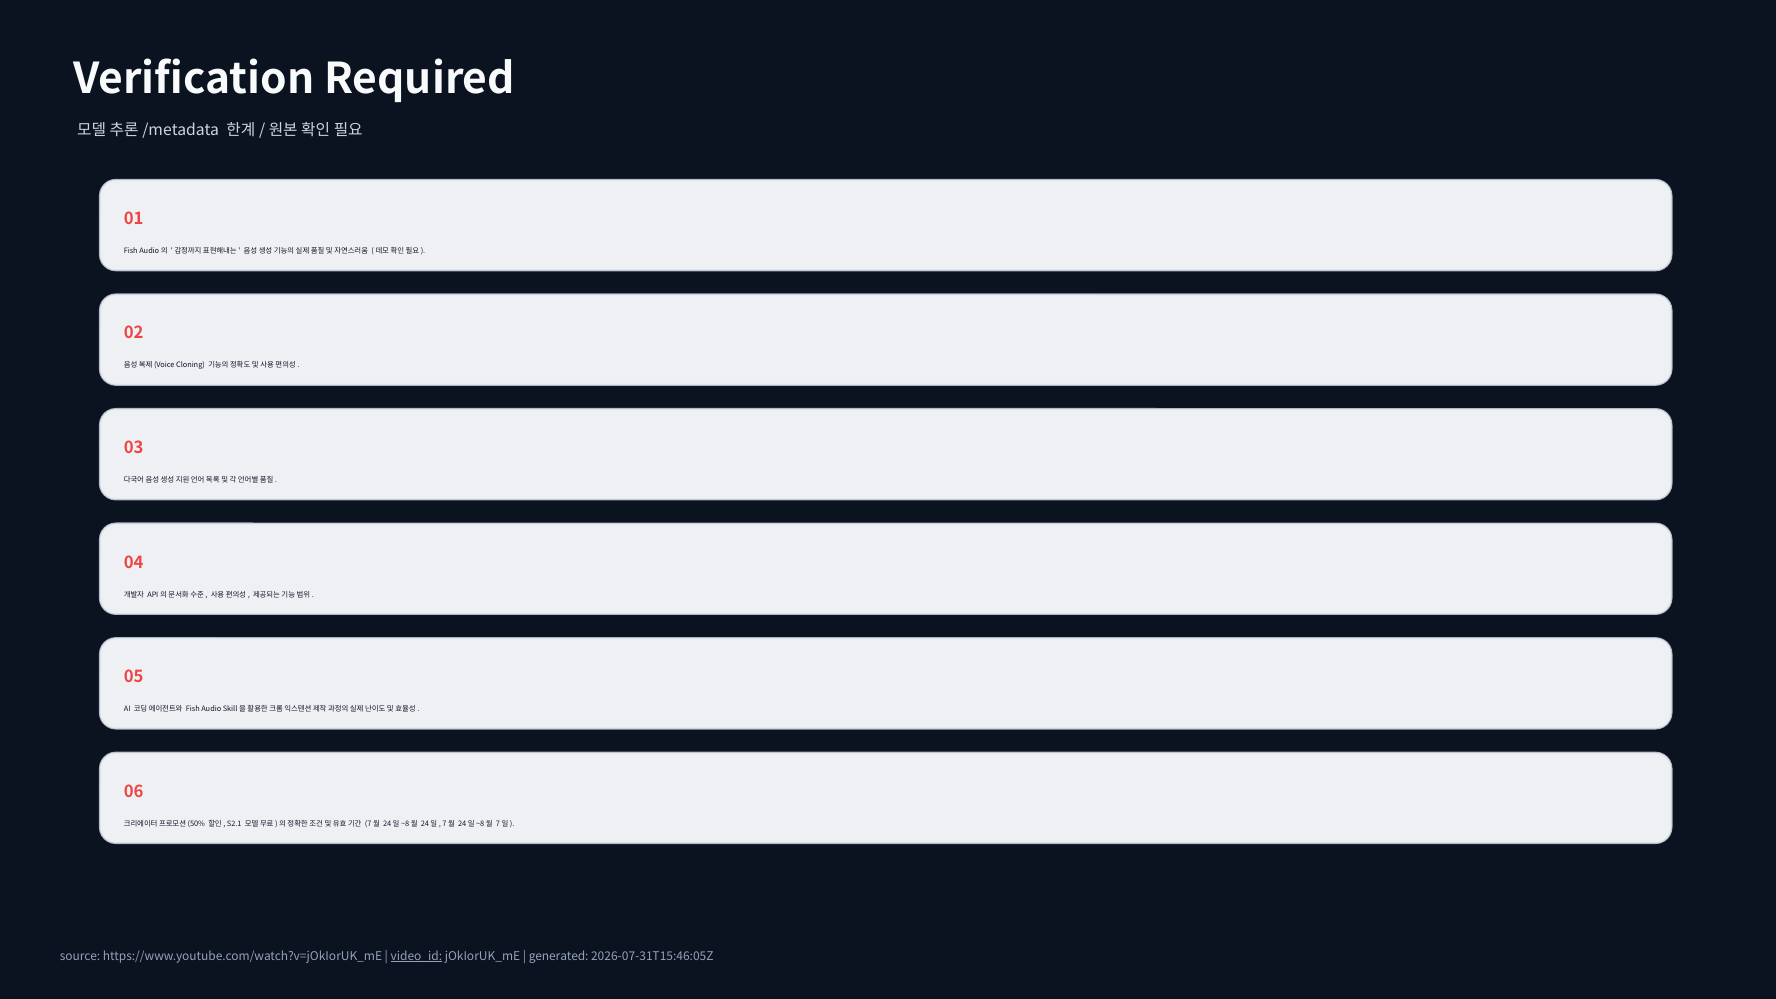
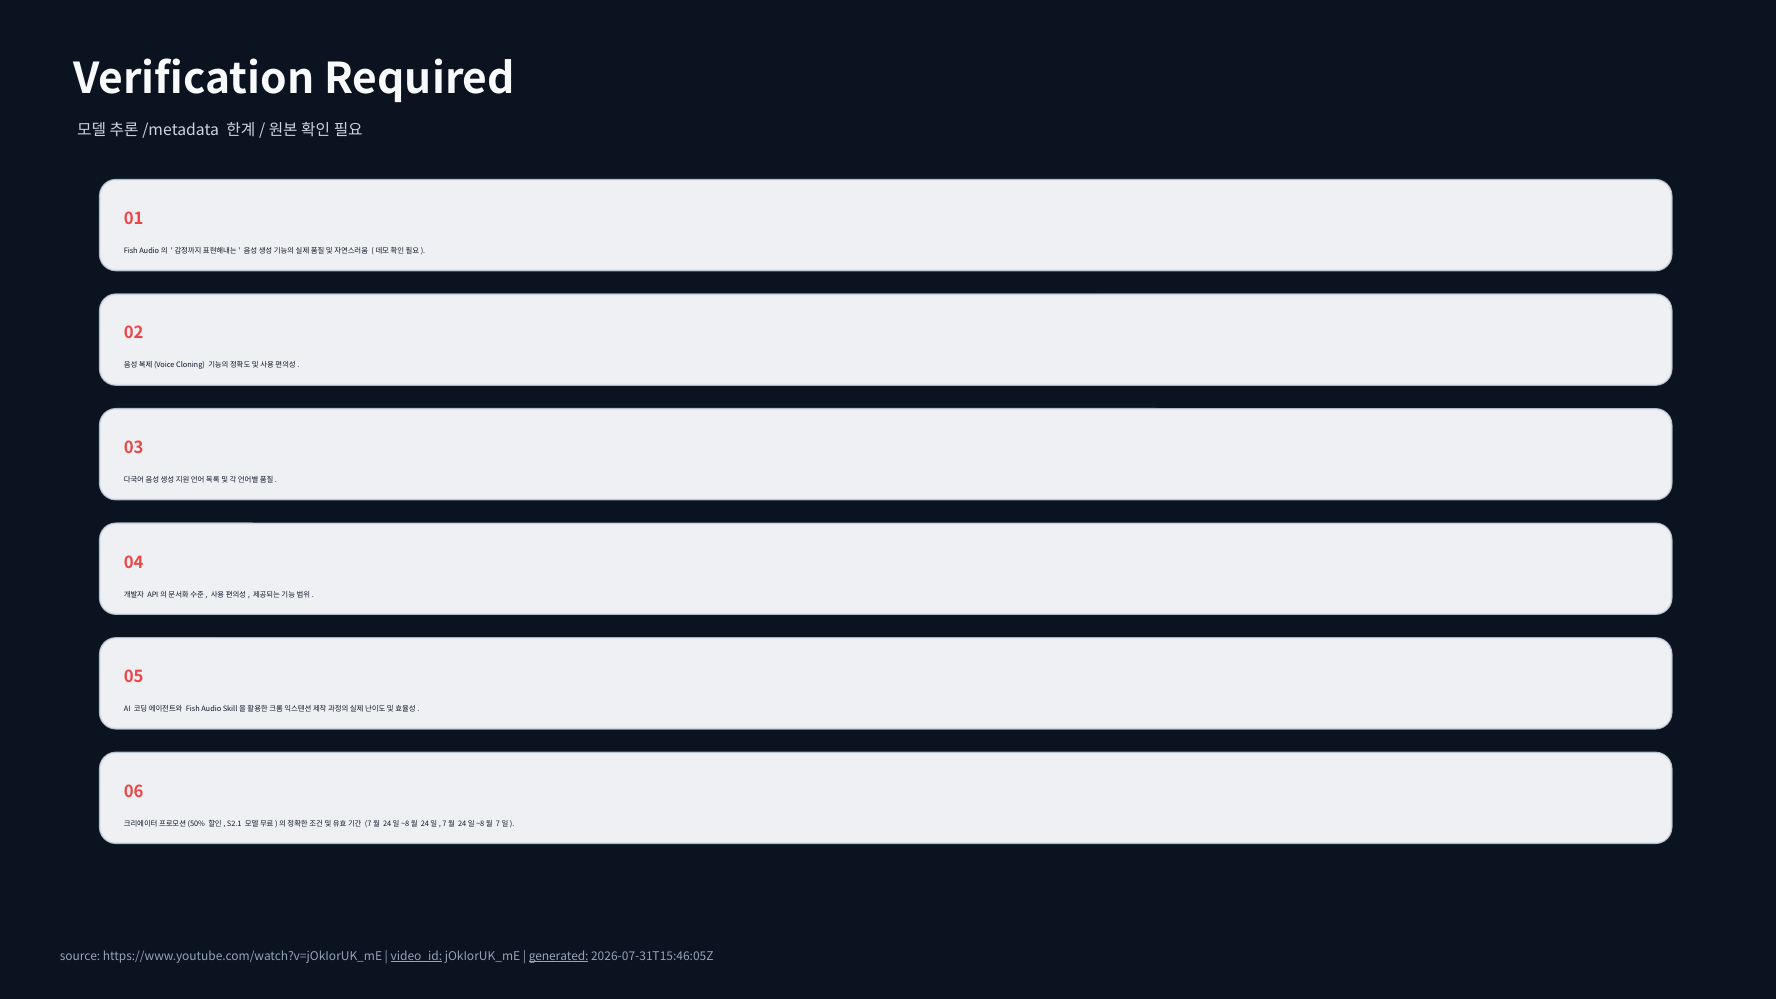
generated underline: none -> present (559, 957)
